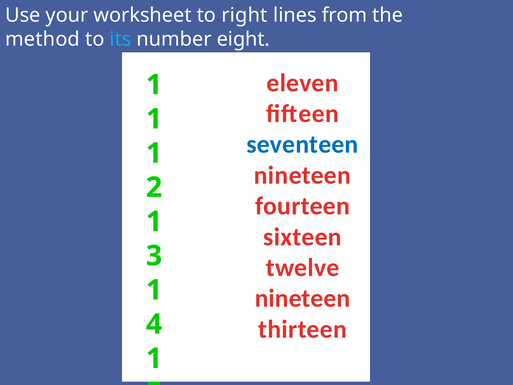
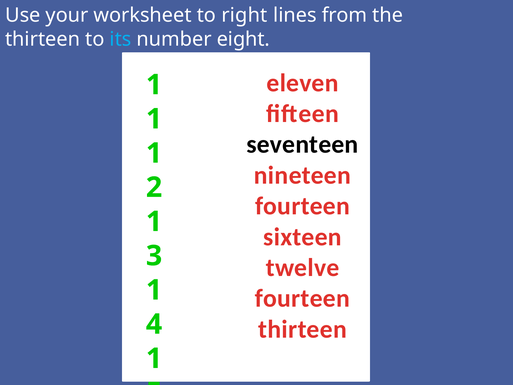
method: method -> thirteen (43, 39)
seventeen colour: blue -> black (302, 144)
nineteen: nineteen -> fourteen (302, 298)
